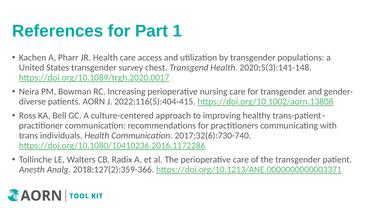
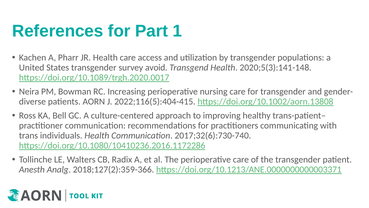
chest: chest -> avoid (156, 67)
